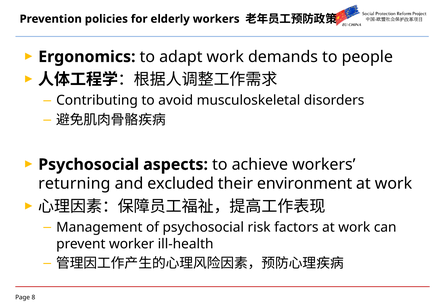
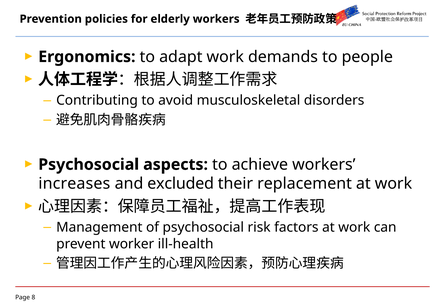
returning: returning -> increases (74, 184)
environment: environment -> replacement (305, 184)
